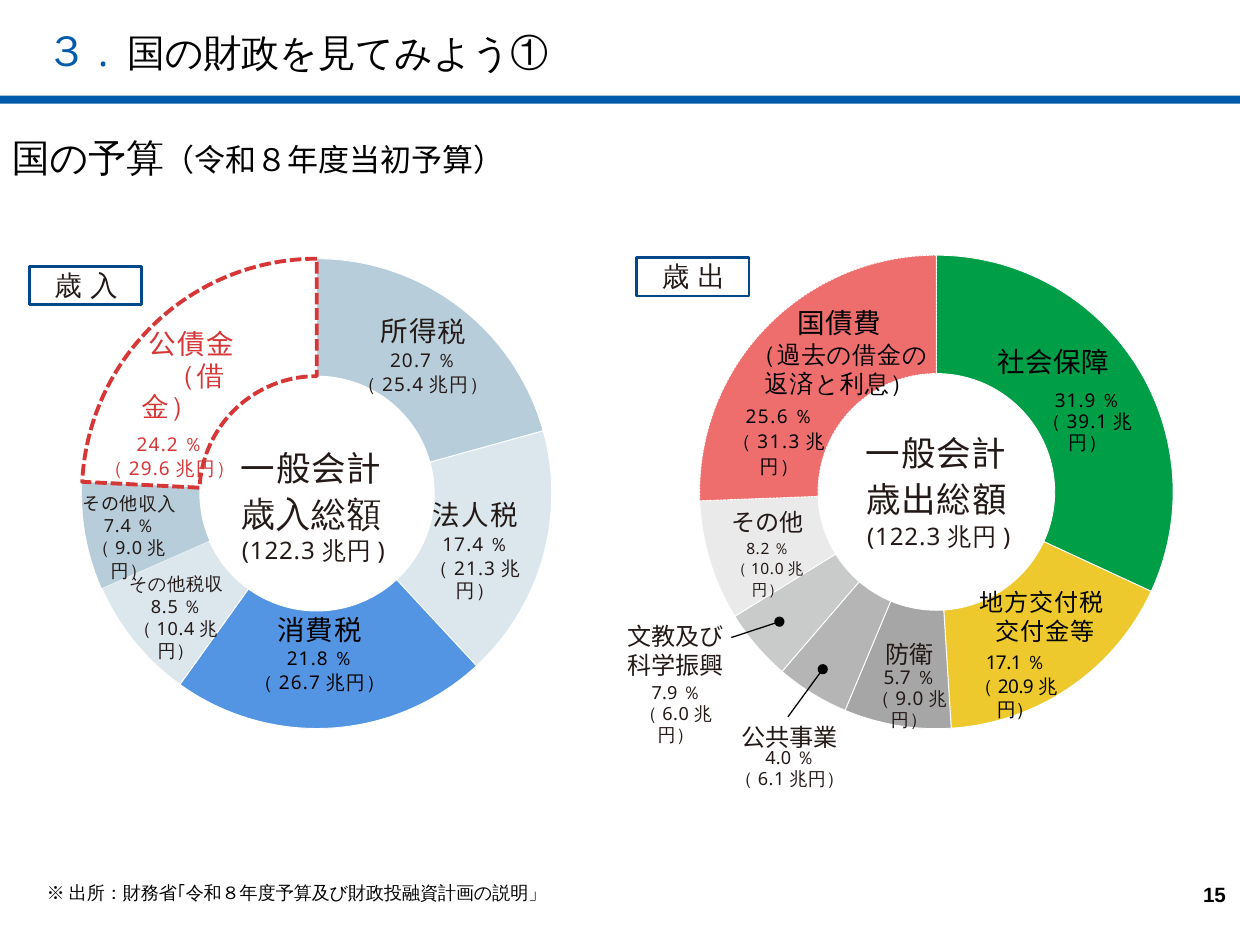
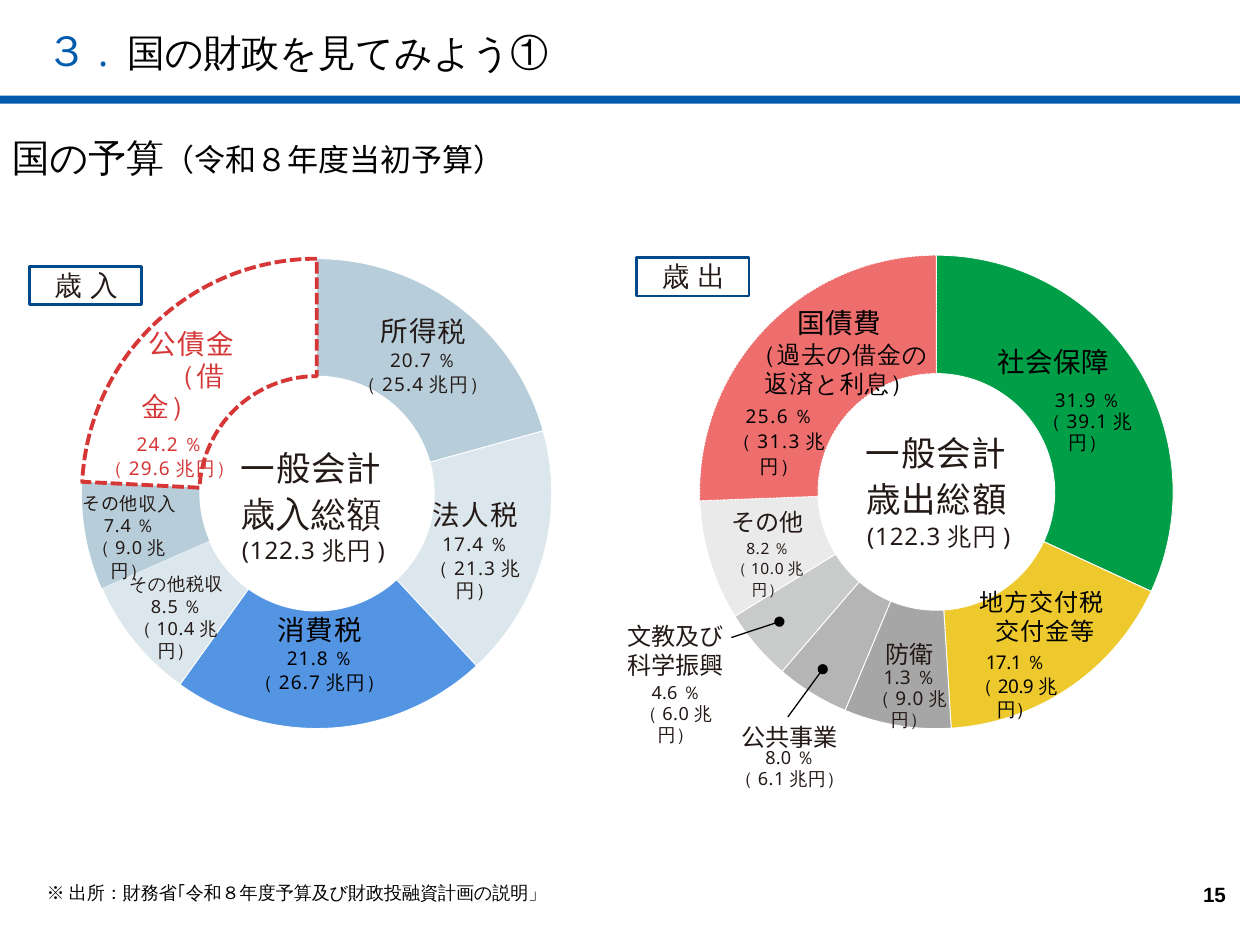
5.7: 5.7 -> 1.3 (897, 678)
7.9: 7.9 -> 4.6 (664, 694)
4.0: 4.0 -> 8.0 (778, 758)
